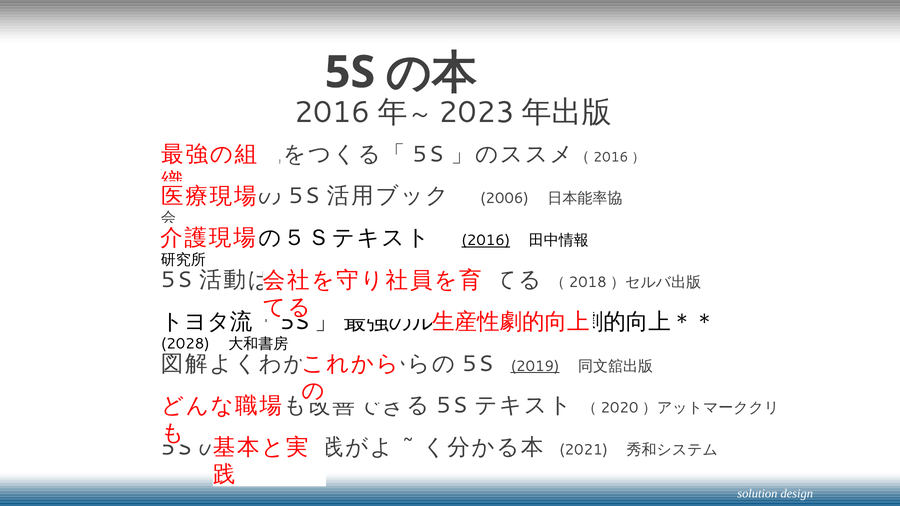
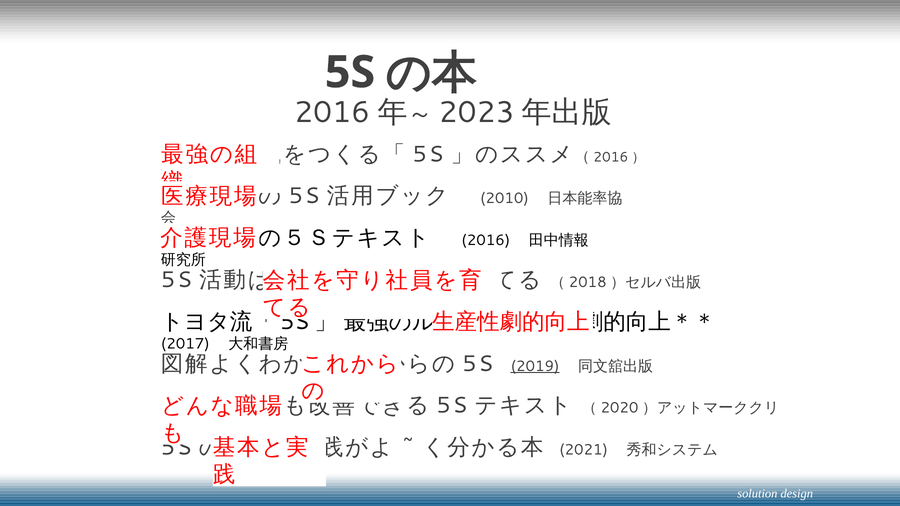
2006: 2006 -> 2010 (504, 199)
2016 underline: present -> none (486, 241)
2028: 2028 -> 2017 (185, 344)
